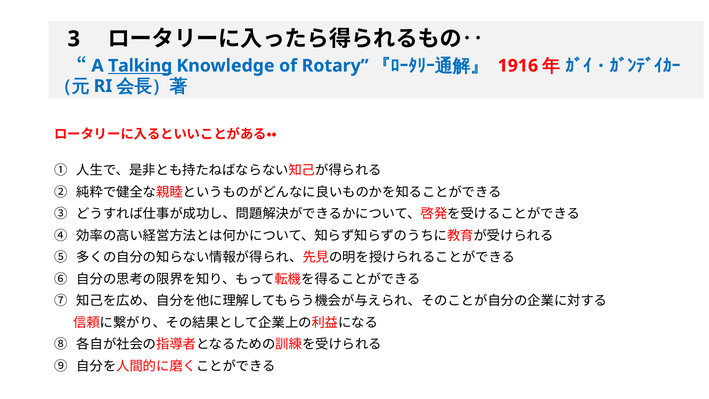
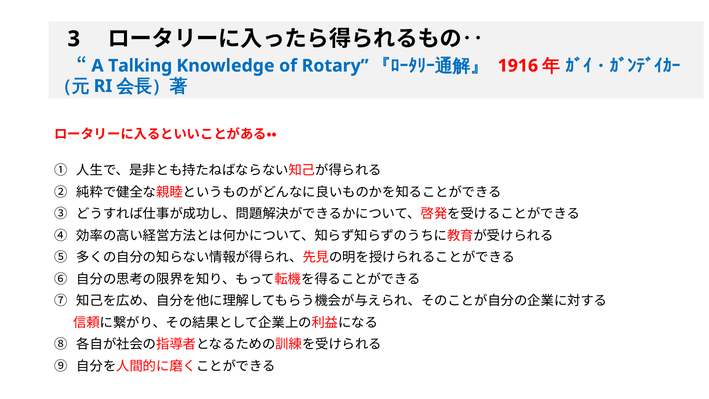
Talking underline: present -> none (140, 66)
